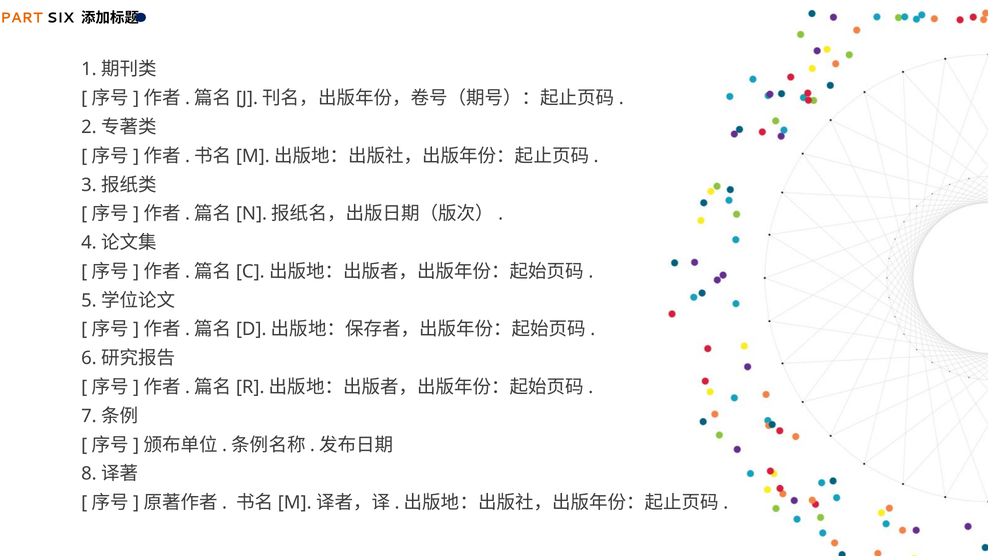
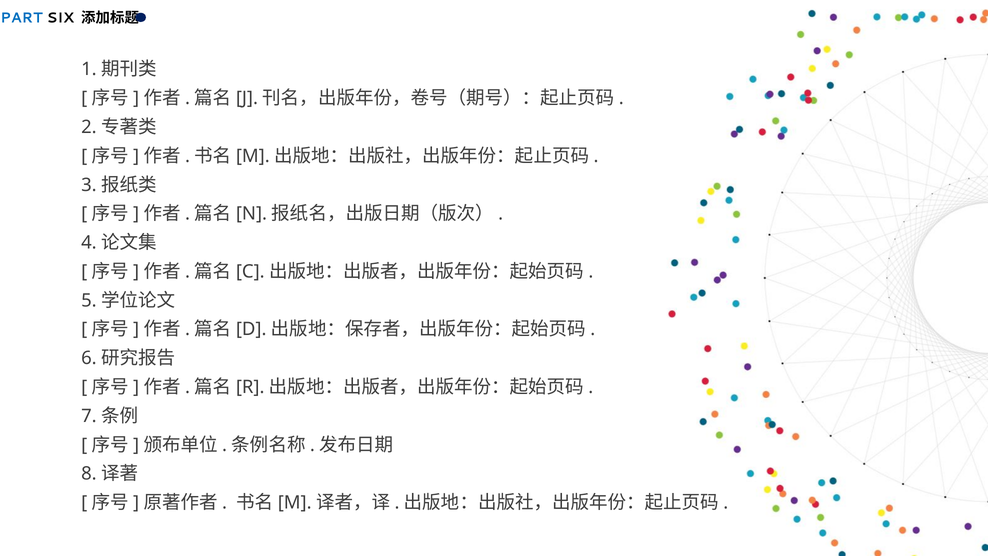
PART colour: orange -> blue (21, 18)
